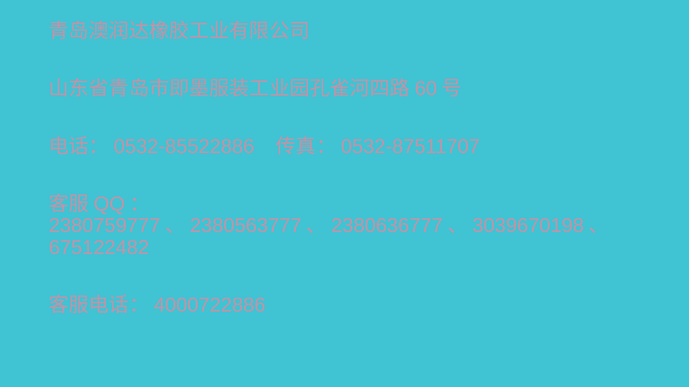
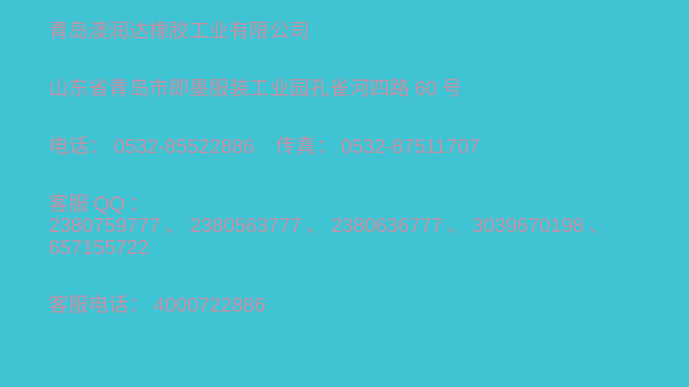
675122482: 675122482 -> 657155722 (99, 248)
